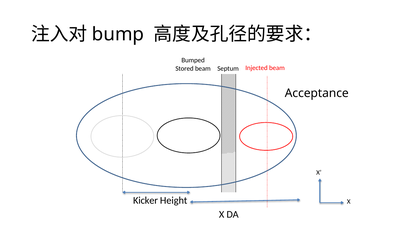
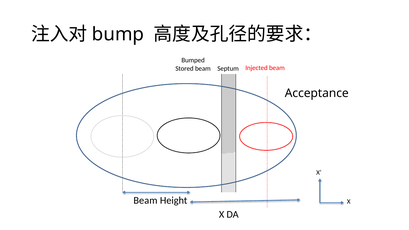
Kicker: Kicker -> Beam (145, 200)
